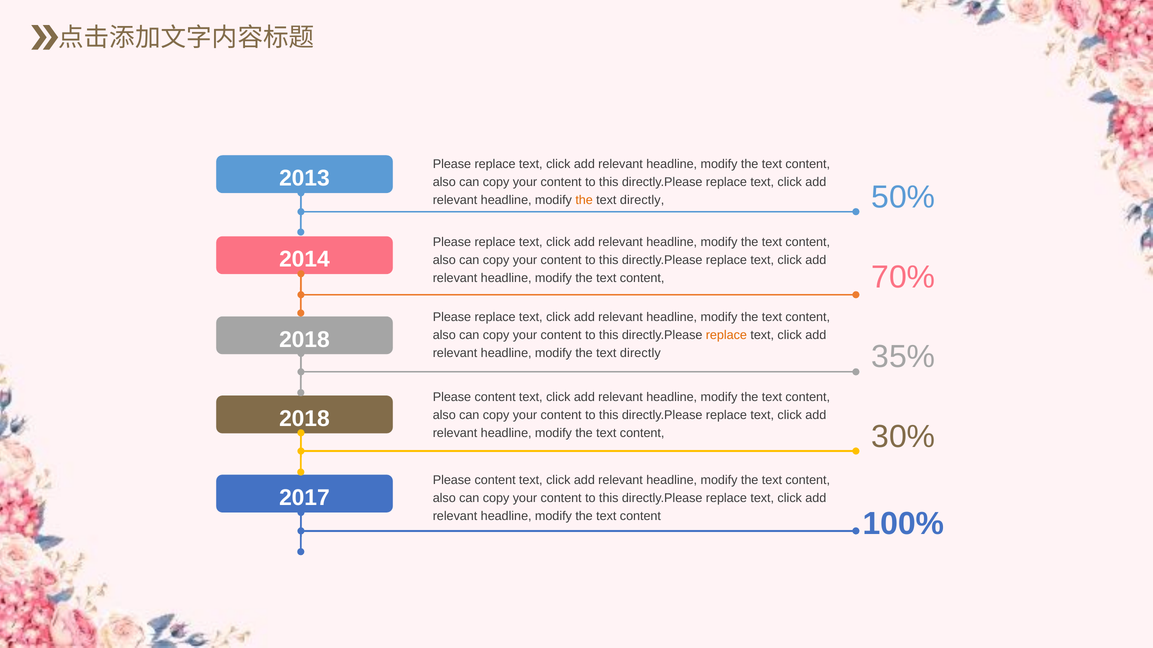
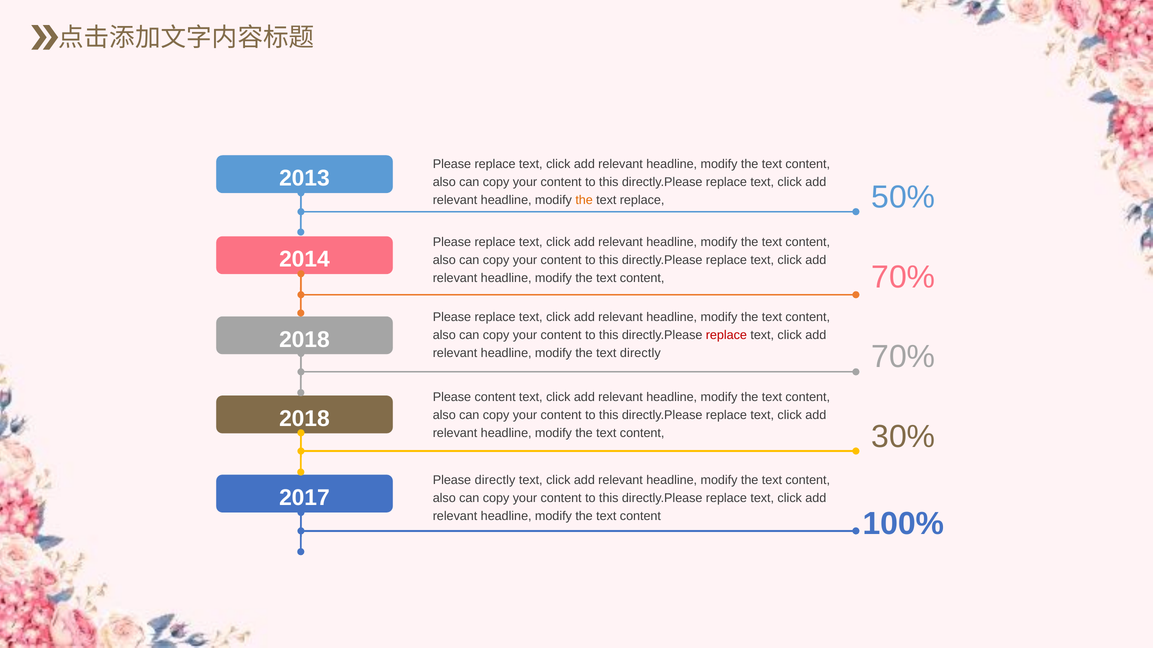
directly: directly -> replace (642, 200)
replace colour: orange -> red (726, 335)
35%: 35% -> 70% (903, 357)
content: content -> directly (495, 480)
